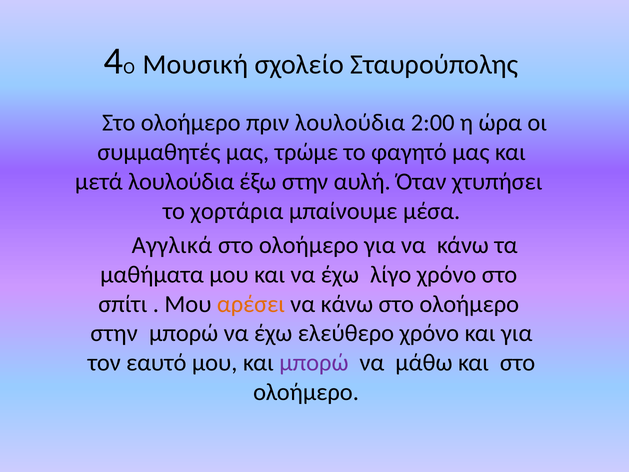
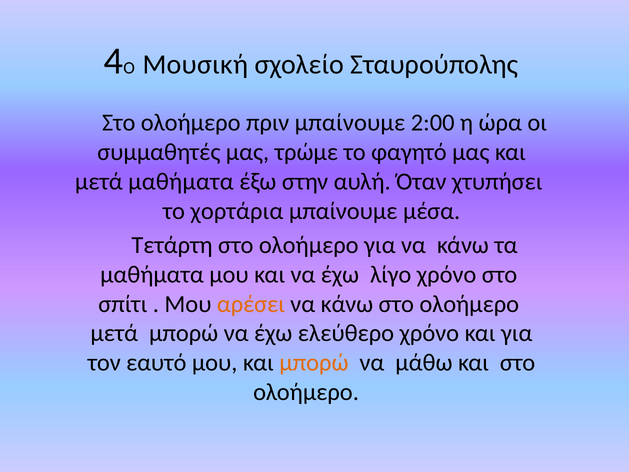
πριν λουλούδια: λουλούδια -> μπαίνουμε (350, 123)
μετά λουλούδια: λουλούδια -> μαθήματα (181, 181)
Αγγλικά: Αγγλικά -> Τετάρτη (172, 245)
στην: στην -> μετά (114, 333)
μπορώ colour: purple -> orange (314, 363)
